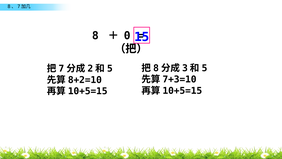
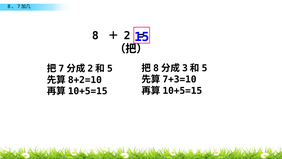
0: 0 -> 2 (127, 36)
